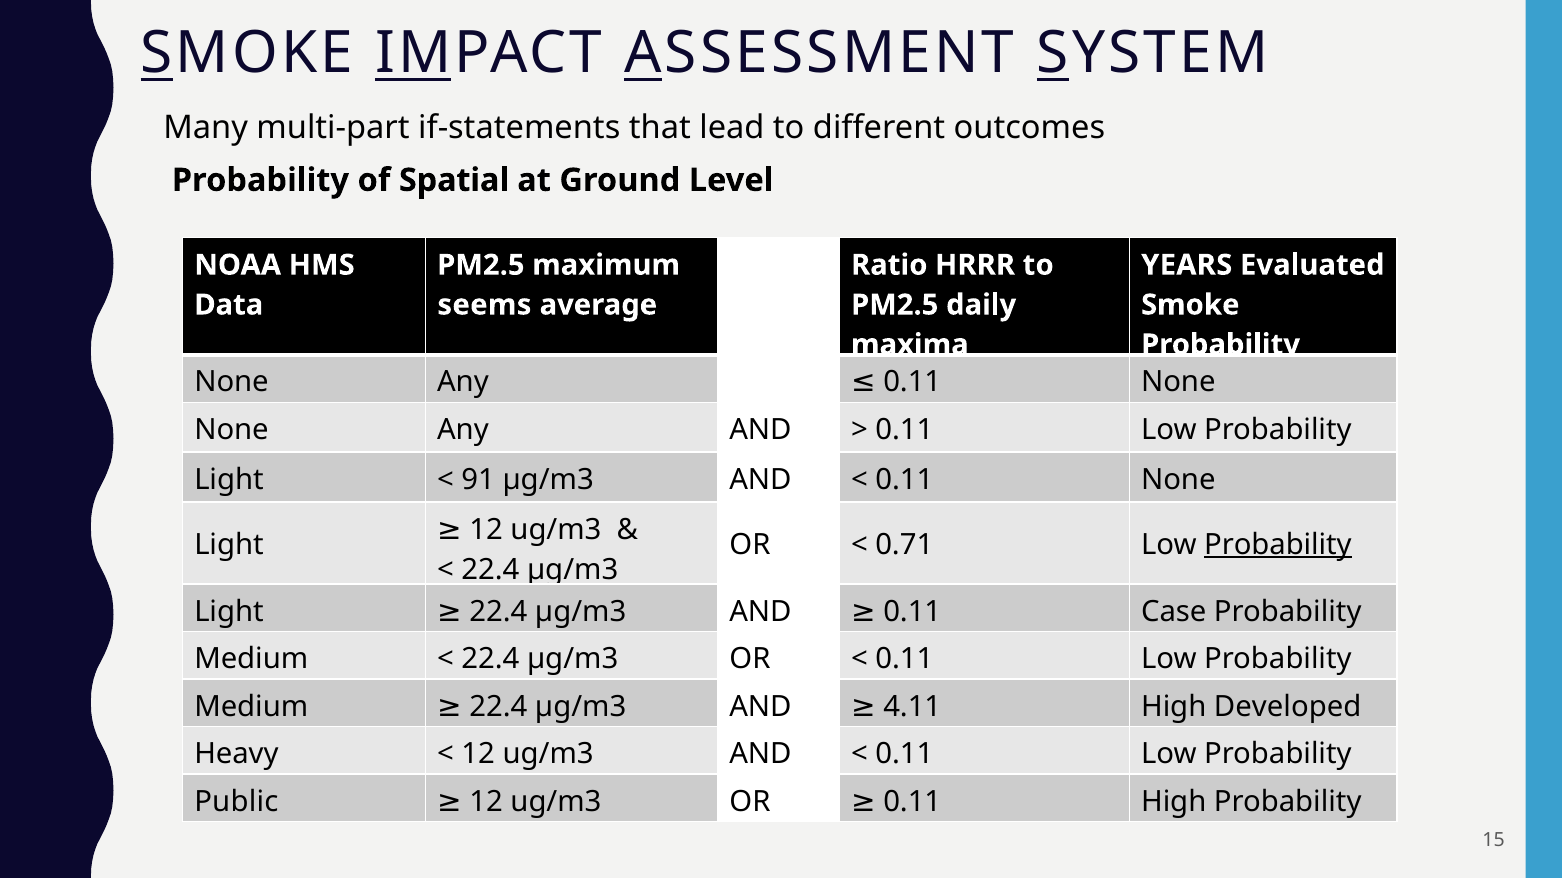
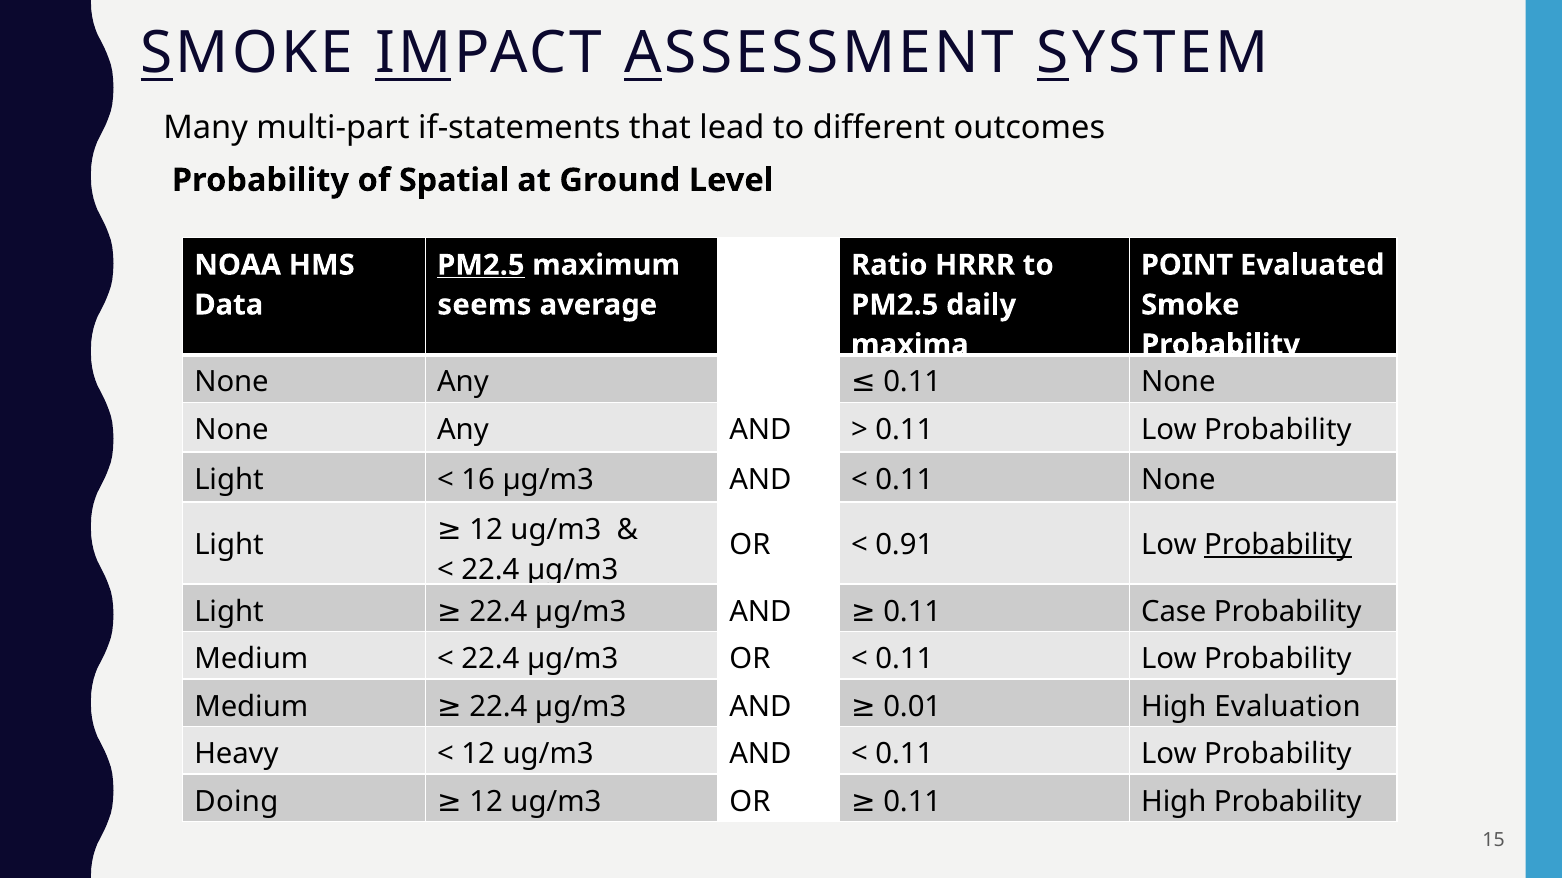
PM2.5 underline: none -> present (481, 265)
YEARS: YEARS -> POINT (1187, 265)
91: 91 -> 16 (478, 480)
0.71: 0.71 -> 0.91 (904, 545)
4.11: 4.11 -> 0.01 (912, 707)
Developed: Developed -> Evaluation (1288, 707)
Public: Public -> Doing (236, 802)
